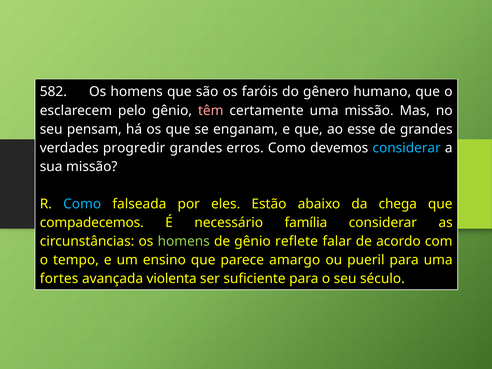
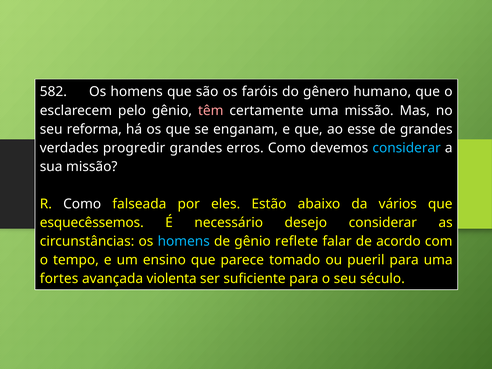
pensam: pensam -> reforma (94, 129)
Como colour: light blue -> white (82, 204)
chega: chega -> vários (398, 204)
compadecemos: compadecemos -> esquecêssemos (92, 223)
família: família -> desejo (306, 223)
homens colour: light green -> light blue (184, 241)
amargo: amargo -> tomado (295, 260)
